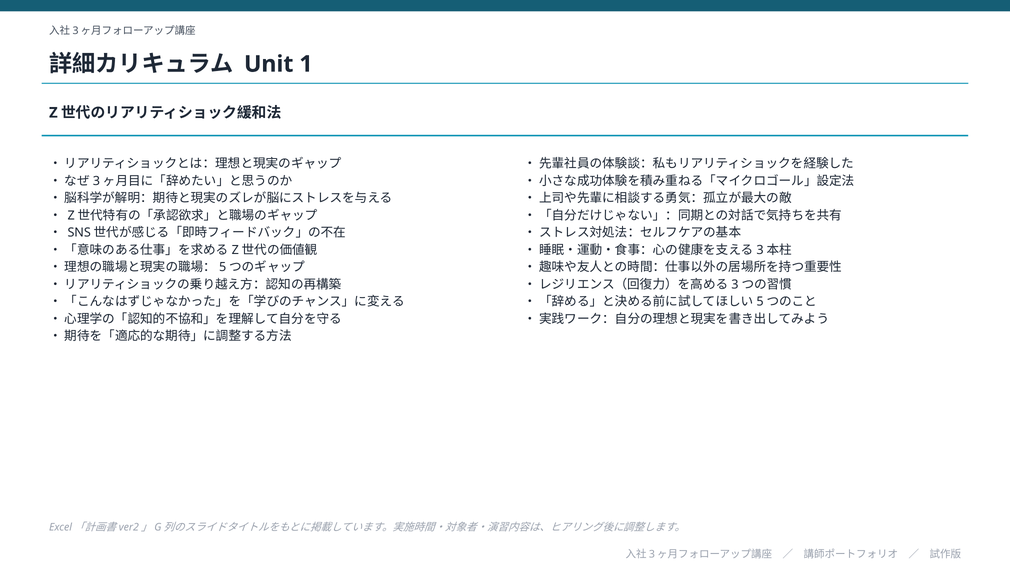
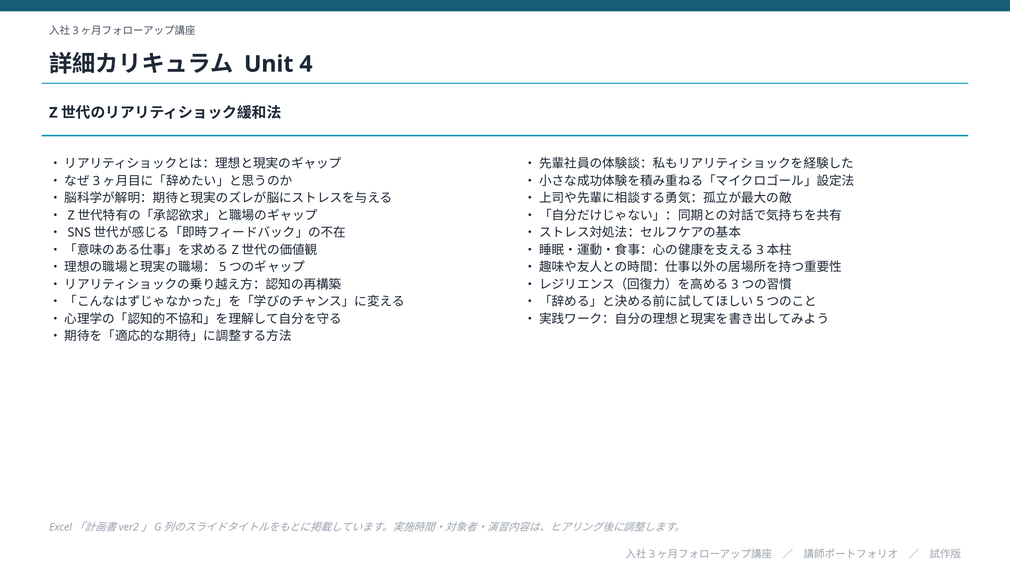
1: 1 -> 4 (306, 64)
